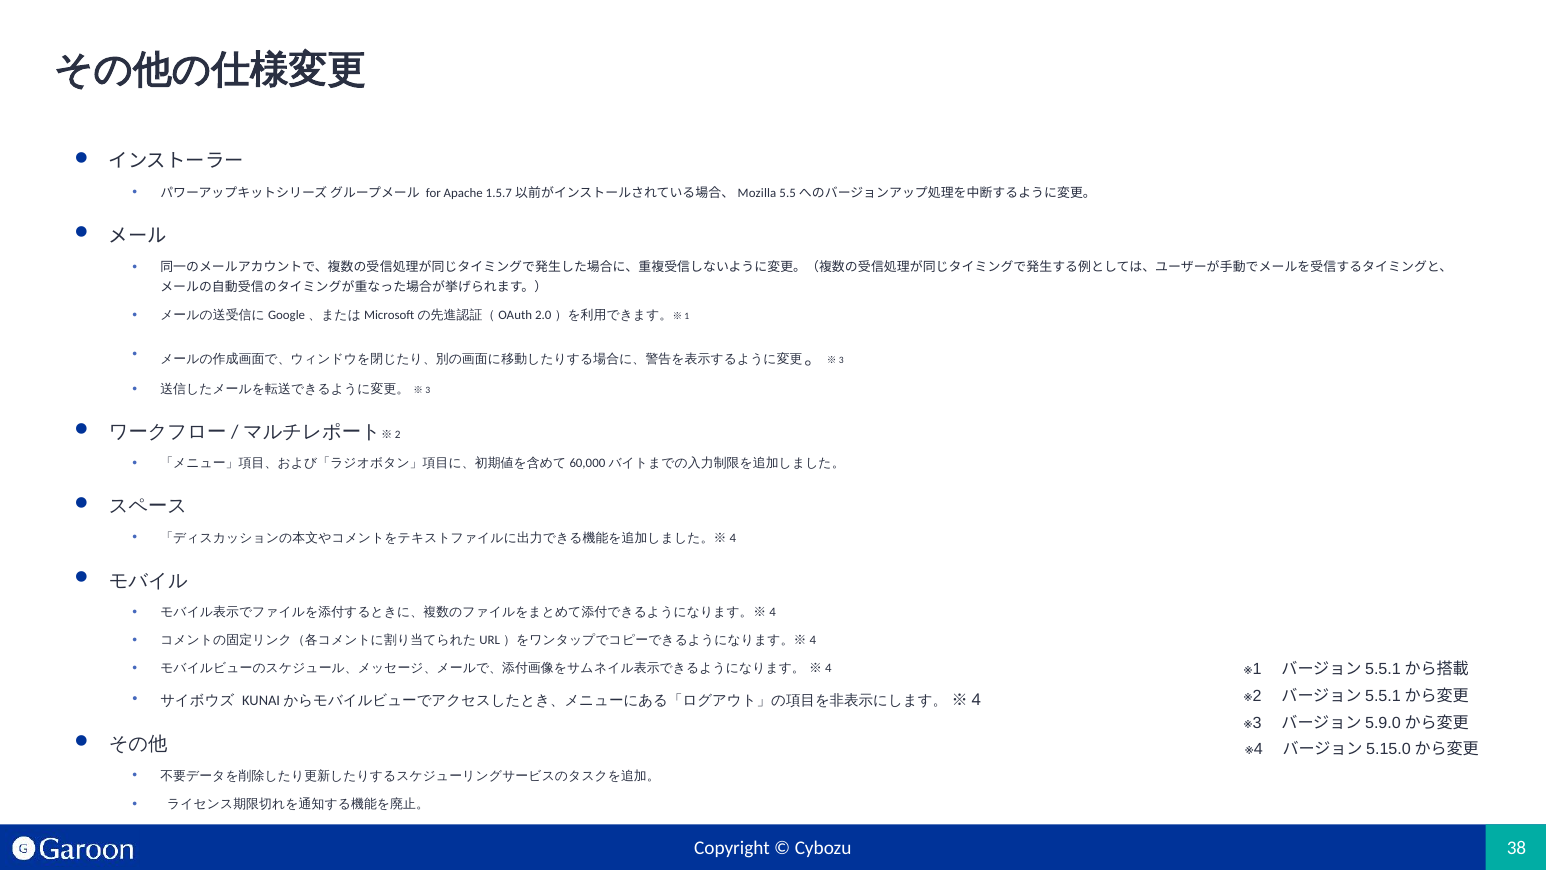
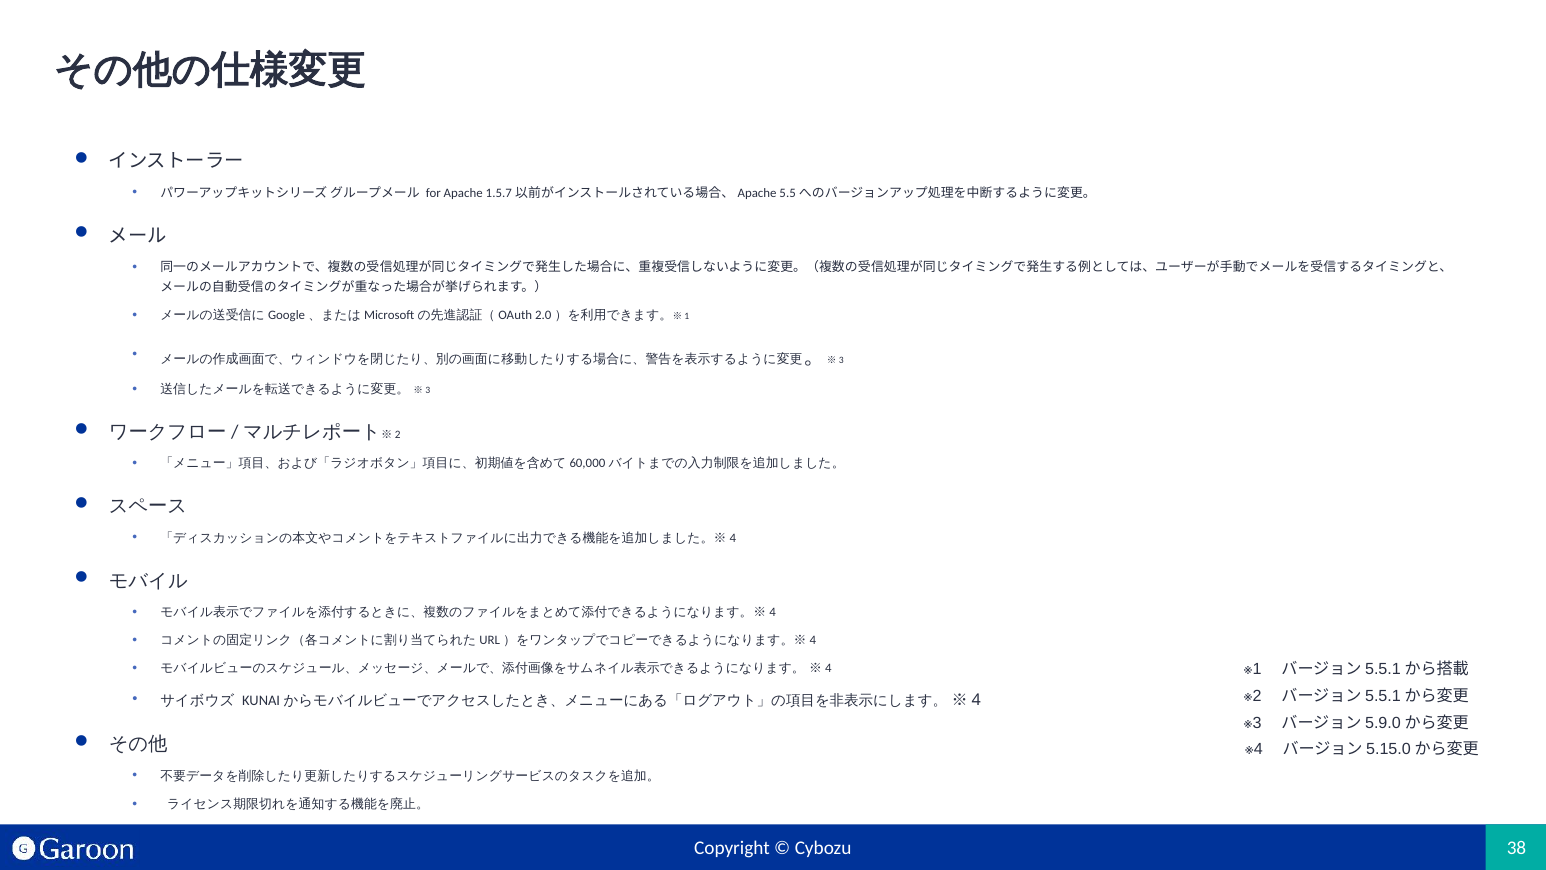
Mozilla: Mozilla -> Apache (757, 193)
